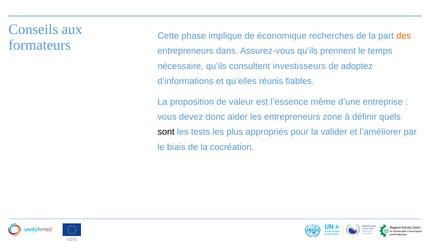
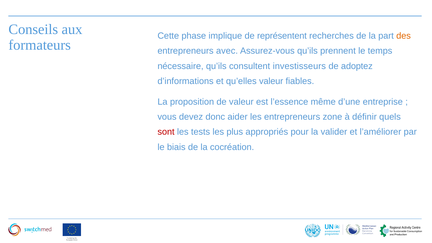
économique: économique -> représentent (282, 36)
dans: dans -> avec (227, 51)
qu’elles réunis: réunis -> valeur (271, 81)
sont colour: black -> red (166, 132)
